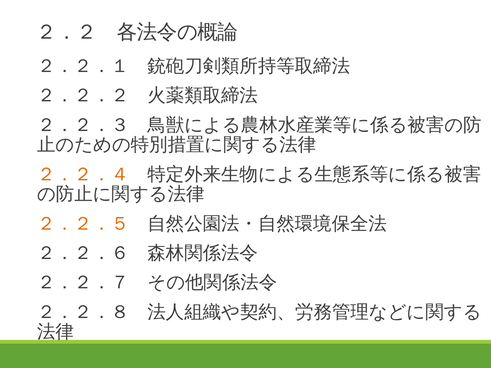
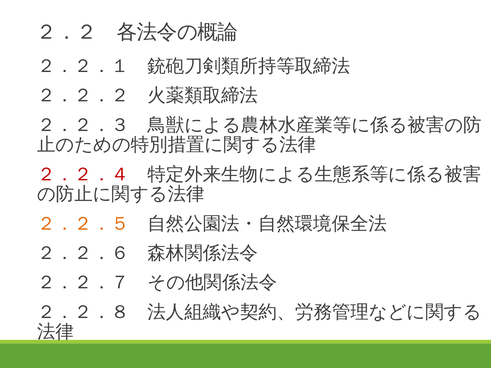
２．２．４ colour: orange -> red (83, 174)
